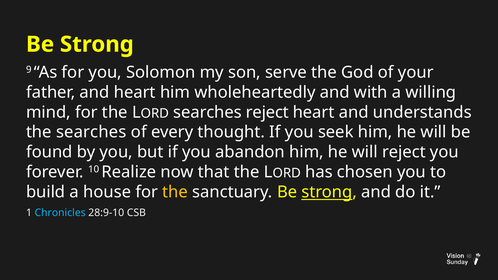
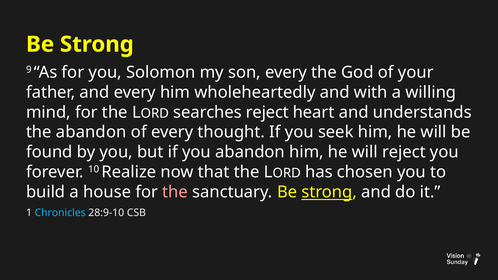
son serve: serve -> every (286, 72)
and heart: heart -> every (135, 92)
the searches: searches -> abandon (91, 132)
the colour: yellow -> pink (175, 192)
